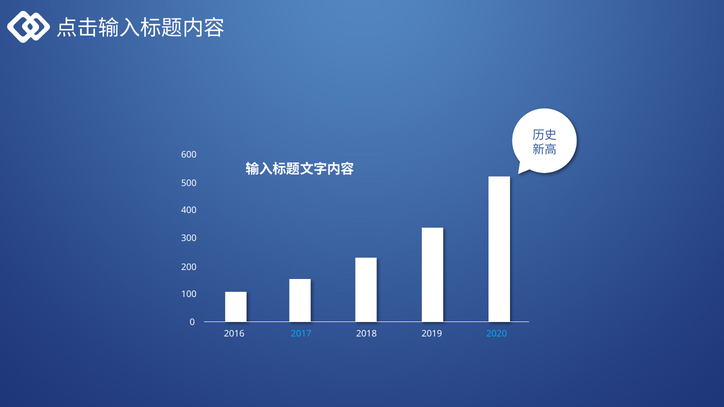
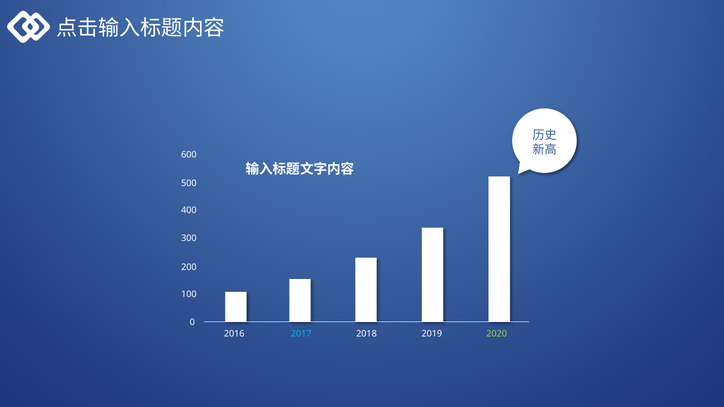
2020 colour: light blue -> light green (497, 334)
